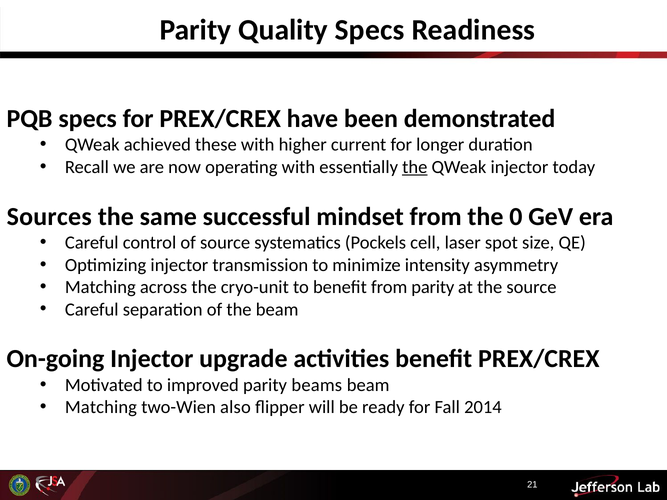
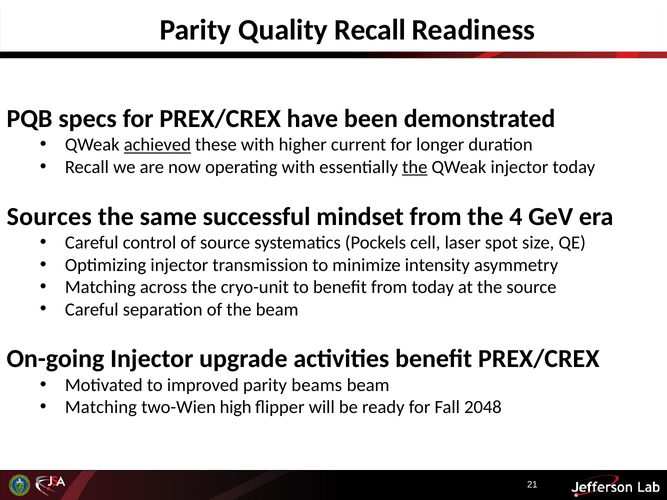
Quality Specs: Specs -> Recall (370, 30)
achieved underline: none -> present (157, 145)
0: 0 -> 4 (516, 217)
from parity: parity -> today (433, 287)
also: also -> high (236, 407)
2014: 2014 -> 2048 (483, 407)
